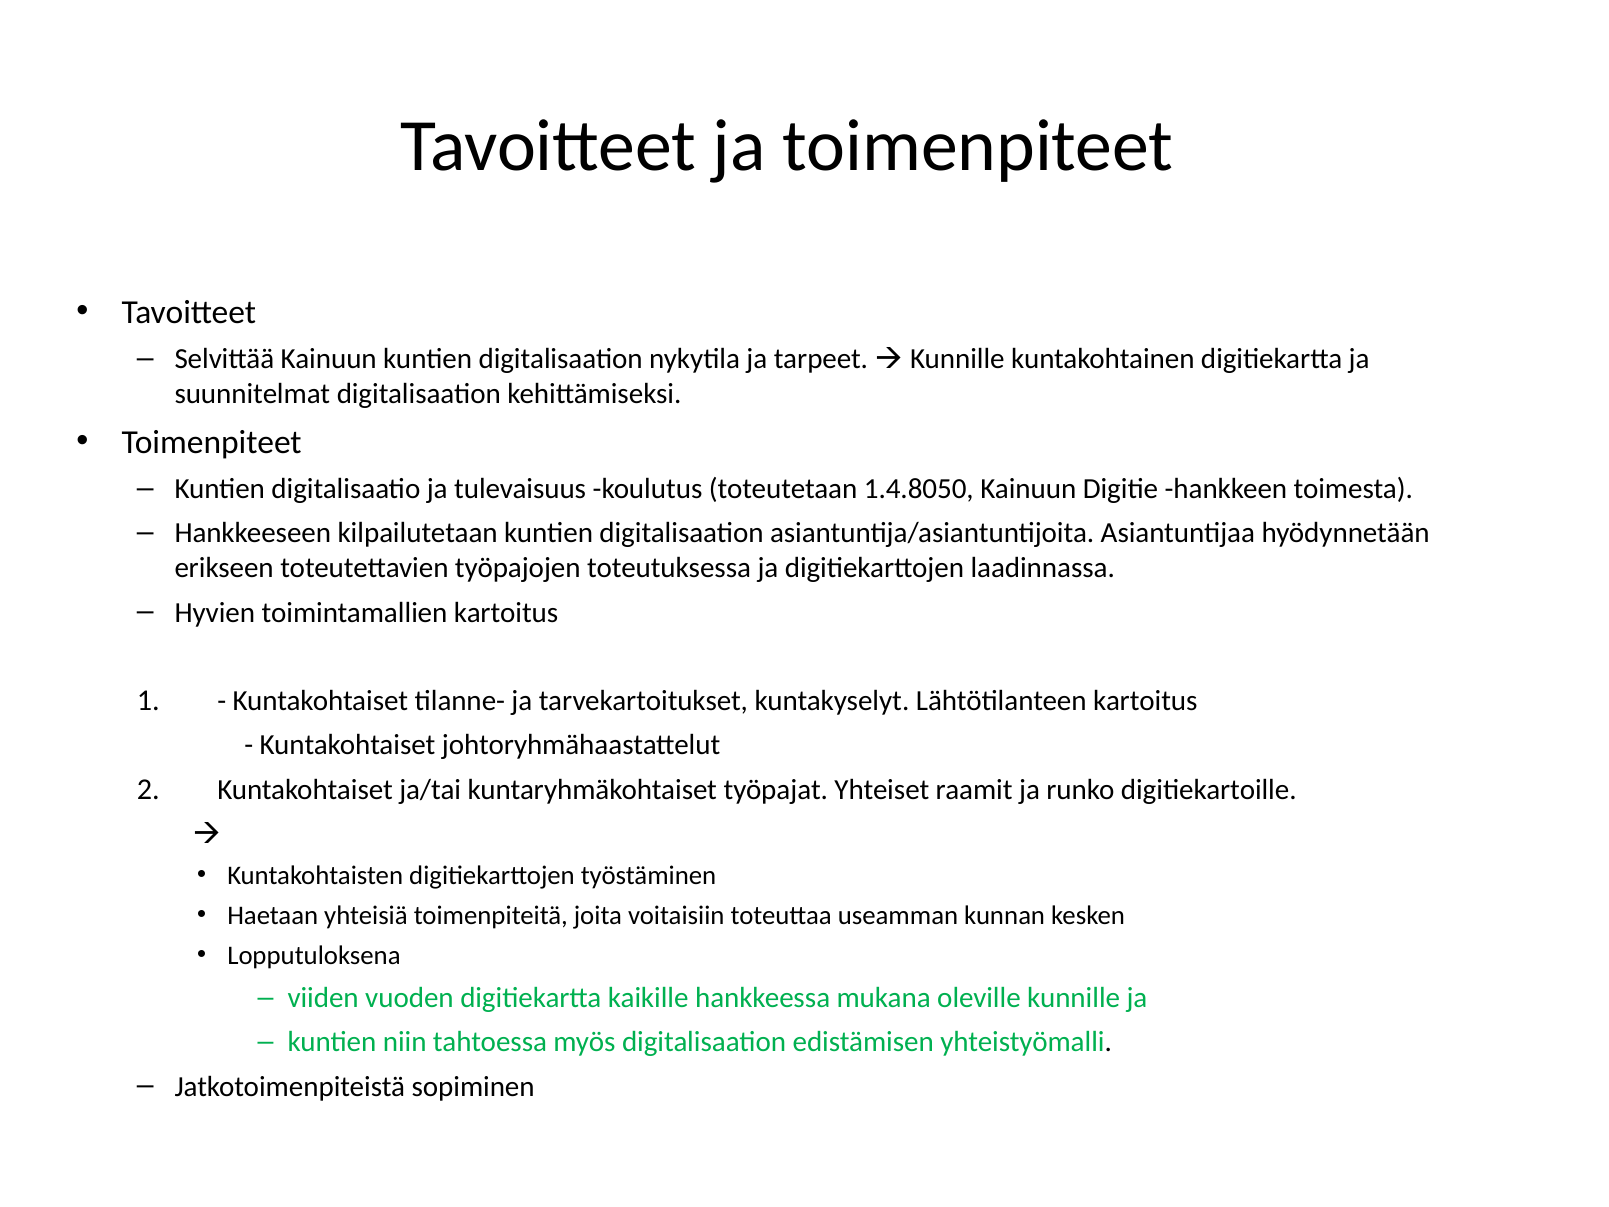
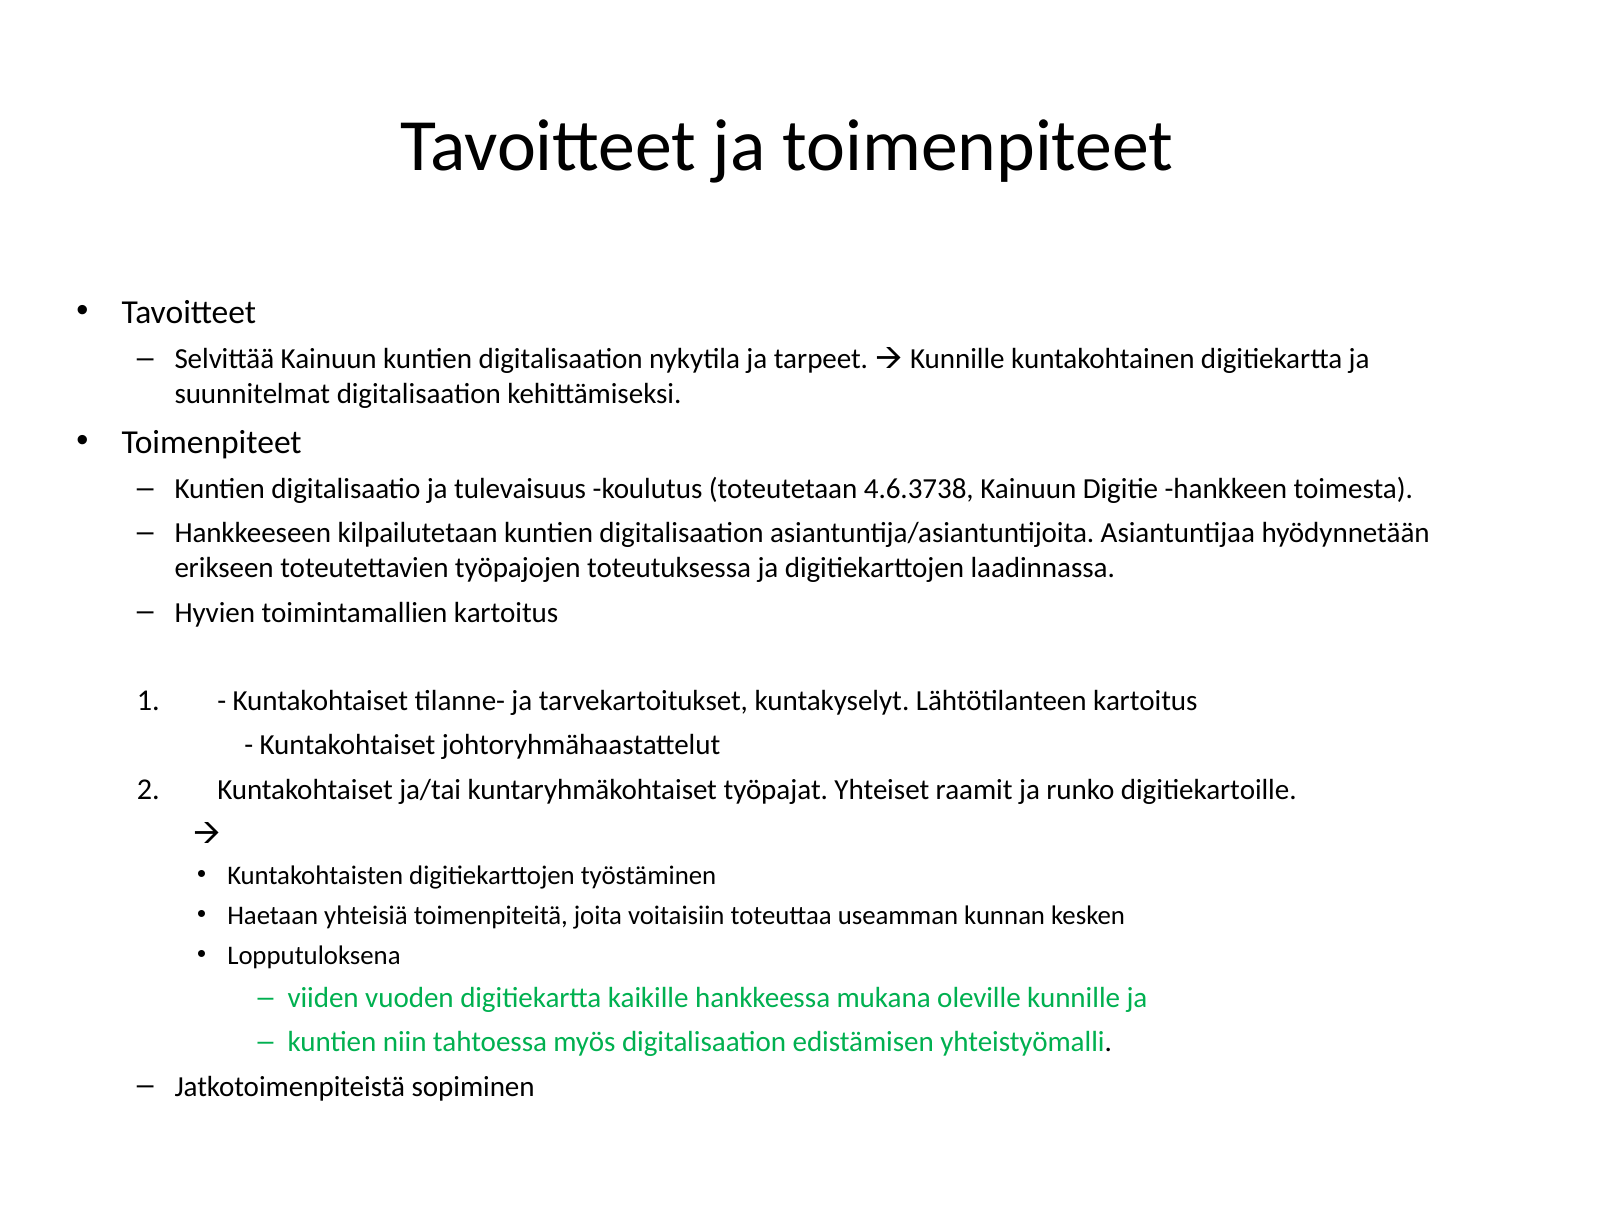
1.4.8050: 1.4.8050 -> 4.6.3738 (919, 489)
